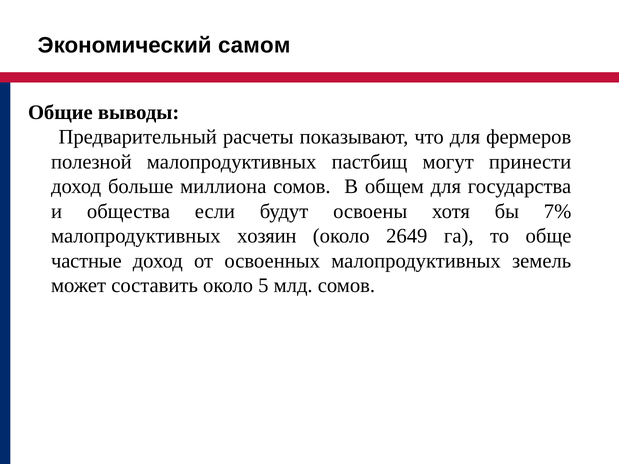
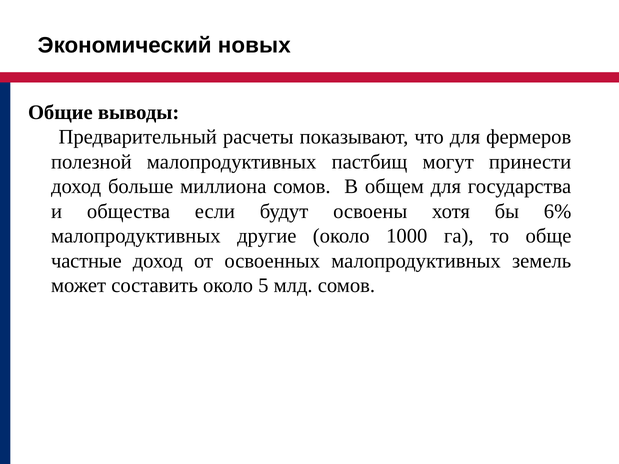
самом: самом -> новых (254, 45)
7%: 7% -> 6% (558, 212)
хозяин: хозяин -> другие (267, 236)
2649: 2649 -> 1000 (407, 236)
